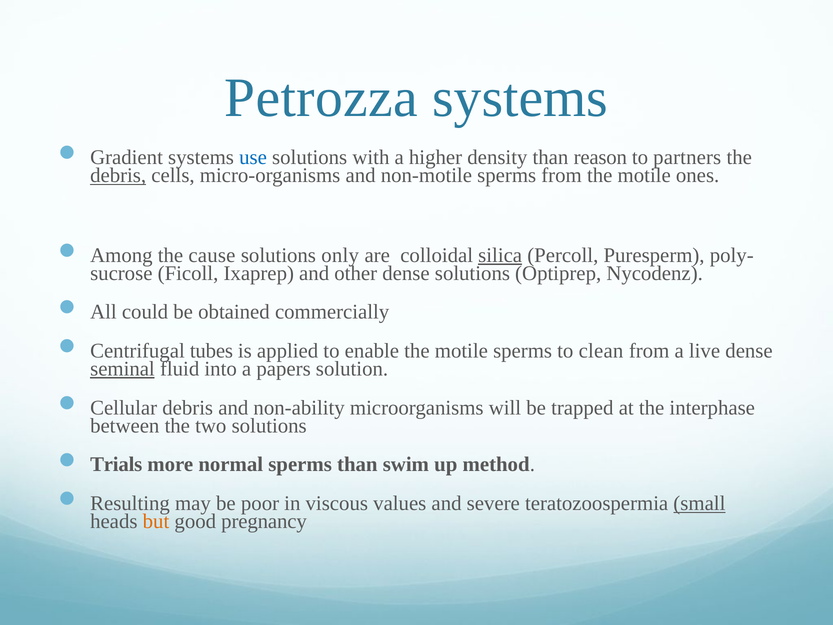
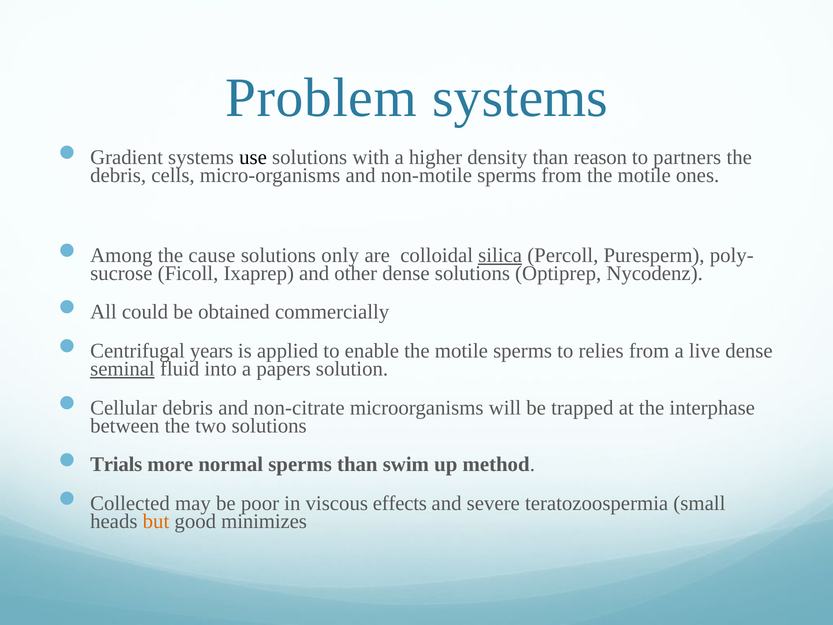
Petrozza: Petrozza -> Problem (321, 98)
use colour: blue -> black (253, 157)
debris underline: present -> none (118, 175)
tubes: tubes -> years (211, 351)
clean: clean -> relies (601, 351)
non-ability: non-ability -> non-citrate (299, 408)
Resulting: Resulting -> Collected (130, 503)
values: values -> effects (400, 503)
small underline: present -> none (699, 503)
pregnancy: pregnancy -> minimizes (264, 521)
